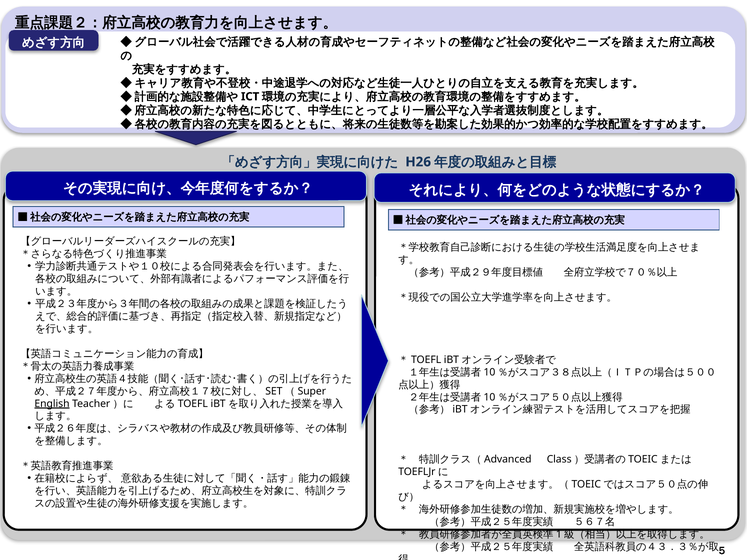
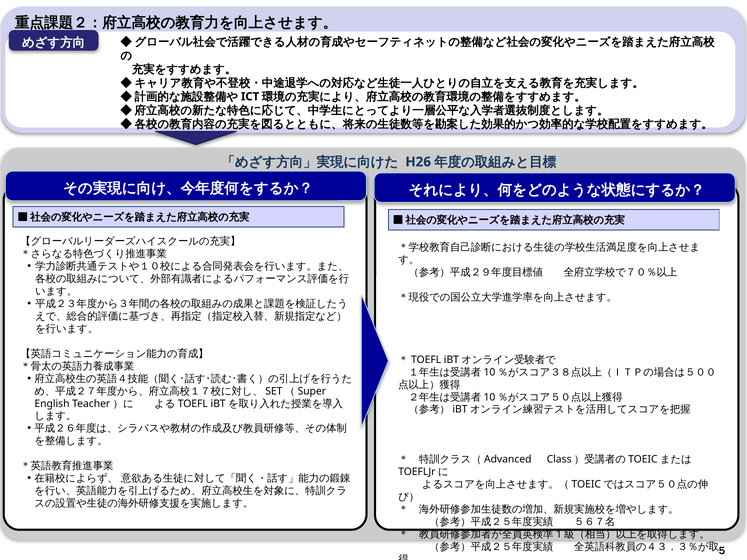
English underline: present -> none (52, 404)
